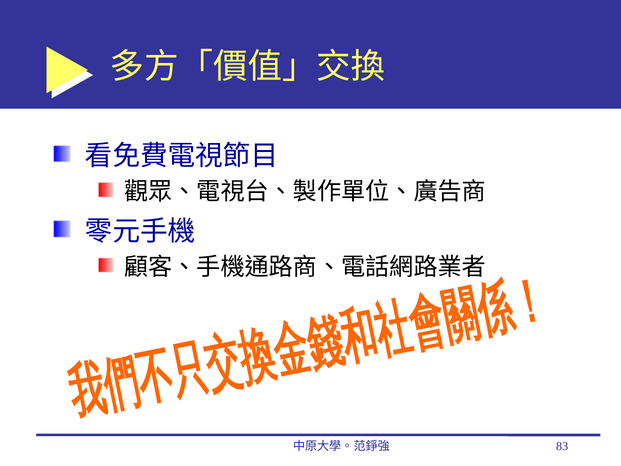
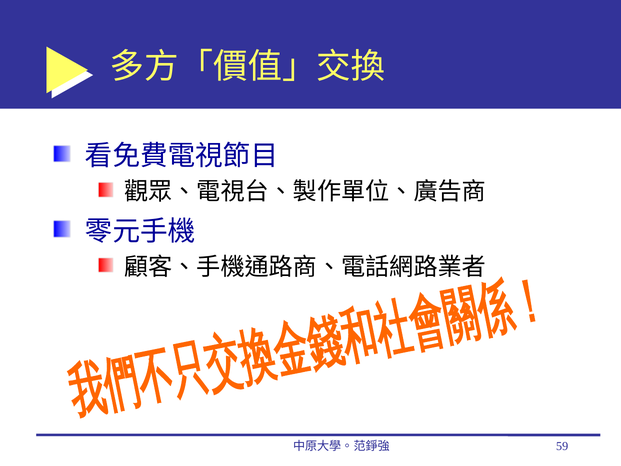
83: 83 -> 59 (562, 446)
